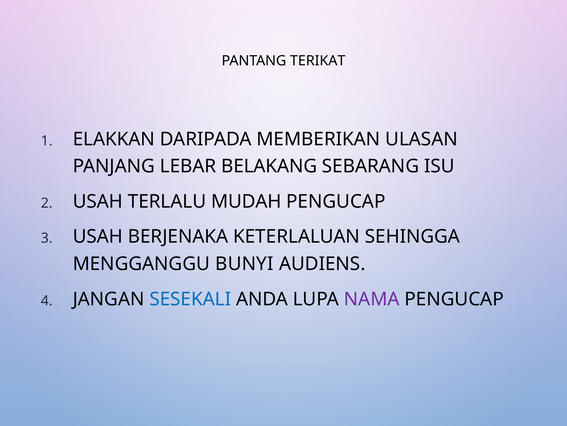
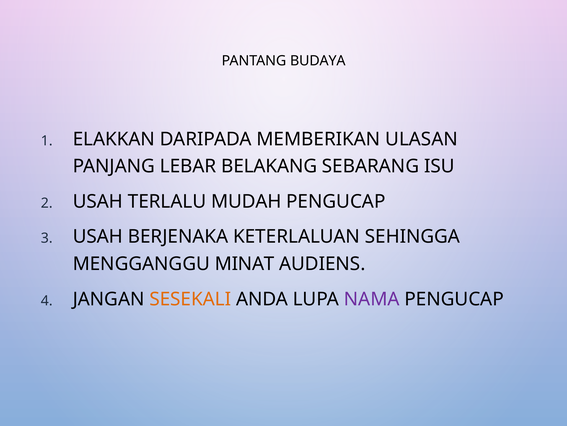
TERIKAT: TERIKAT -> BUDAYA (318, 61)
BUNYI: BUNYI -> MINAT (245, 264)
SESEKALI colour: blue -> orange (190, 299)
